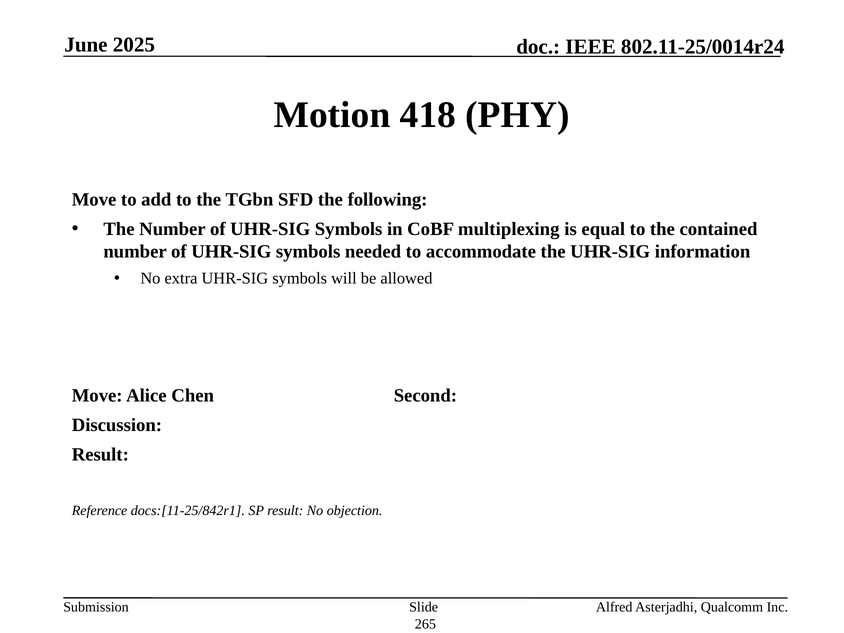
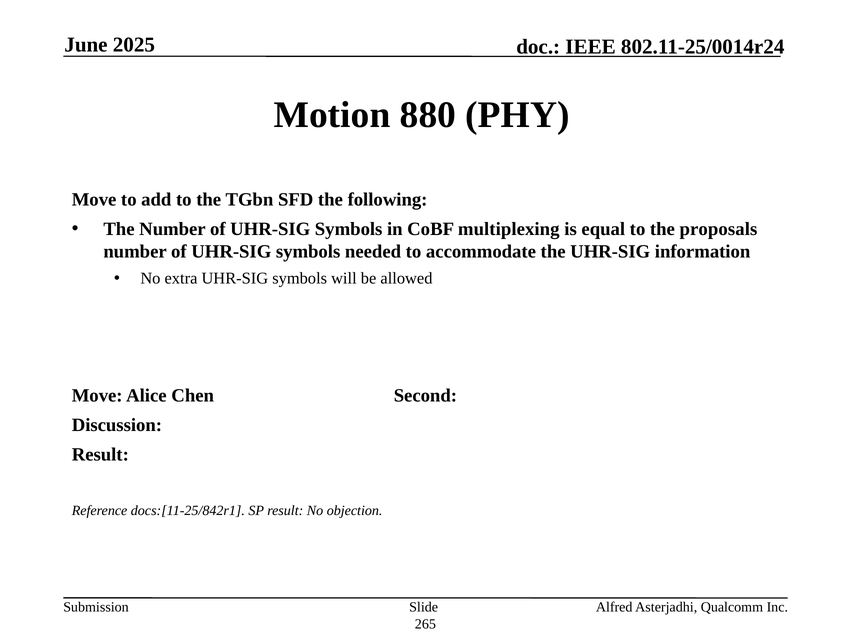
418: 418 -> 880 (428, 115)
contained: contained -> proposals (718, 229)
